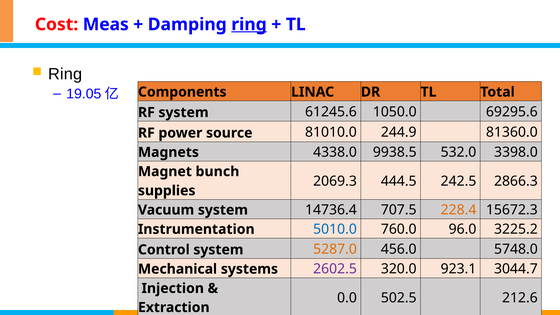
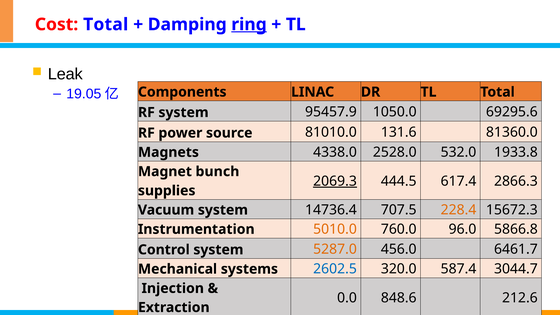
Cost Meas: Meas -> Total (106, 24)
Ring: Ring -> Leak (65, 74)
61245.6: 61245.6 -> 95457.9 (331, 112)
244.9: 244.9 -> 131.6 (399, 132)
9938.5: 9938.5 -> 2528.0 (395, 152)
3398.0: 3398.0 -> 1933.8 (516, 152)
2069.3 underline: none -> present (335, 181)
242.5: 242.5 -> 617.4 (458, 181)
5010.0 colour: blue -> orange (335, 229)
3225.2: 3225.2 -> 5866.8 (516, 229)
5748.0: 5748.0 -> 6461.7 (516, 249)
2602.5 colour: purple -> blue (335, 269)
923.1: 923.1 -> 587.4 (458, 269)
502.5: 502.5 -> 848.6 (399, 298)
